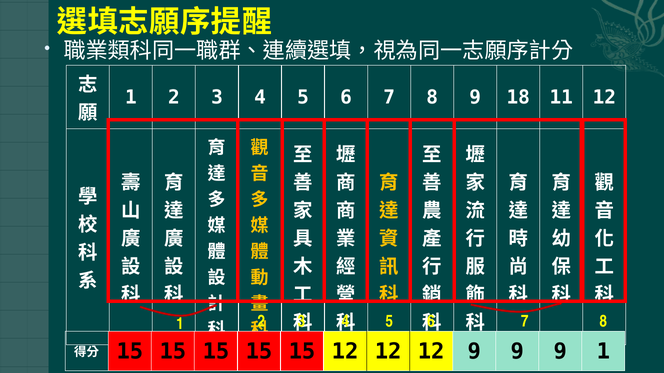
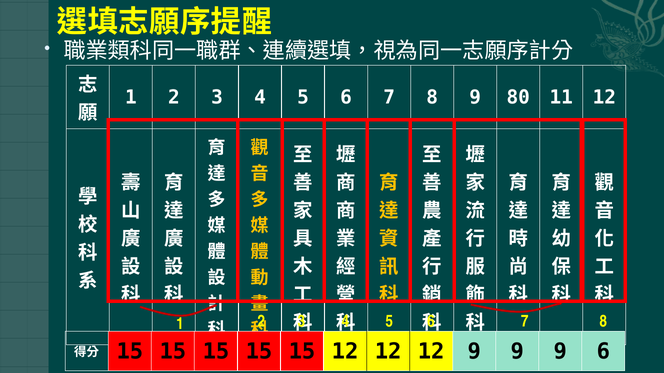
18: 18 -> 80 (518, 97)
9 1: 1 -> 6 (603, 352)
